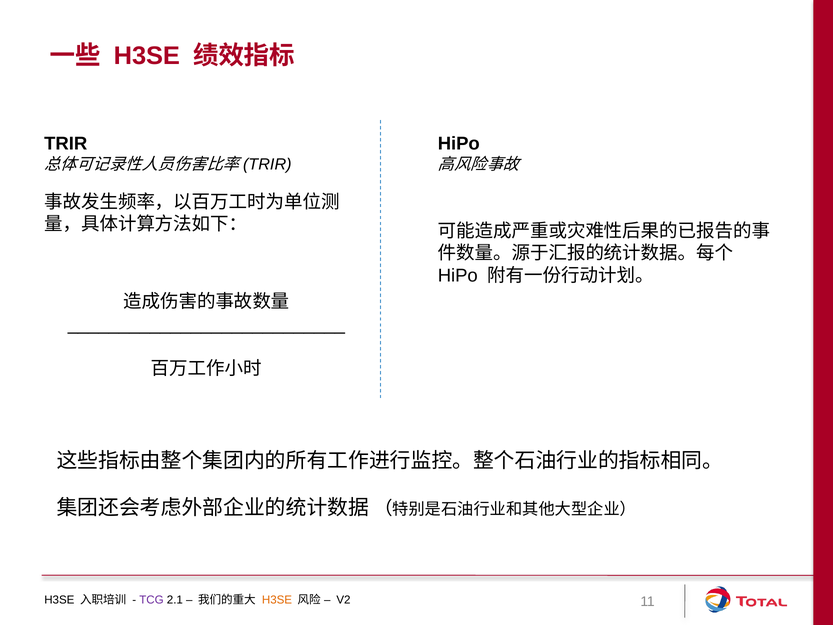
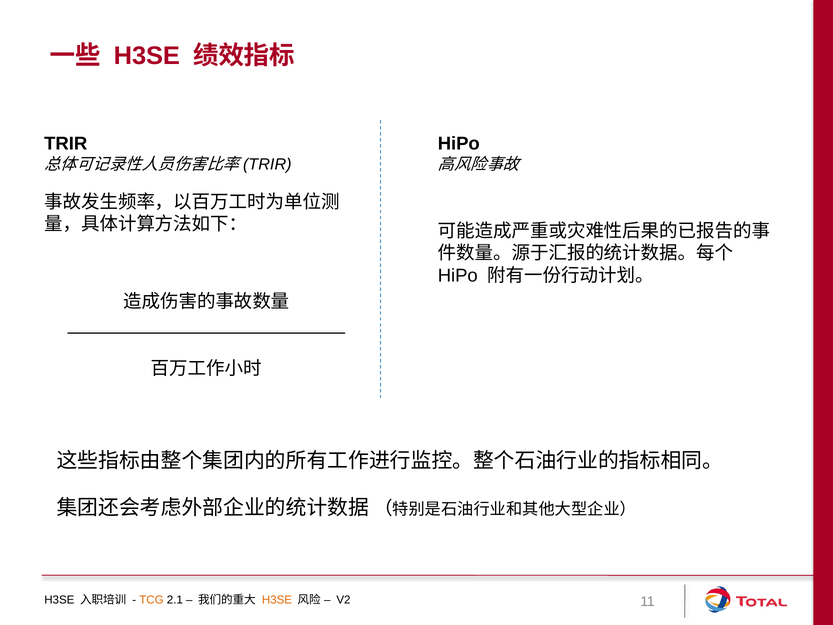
TCG colour: purple -> orange (151, 600)
